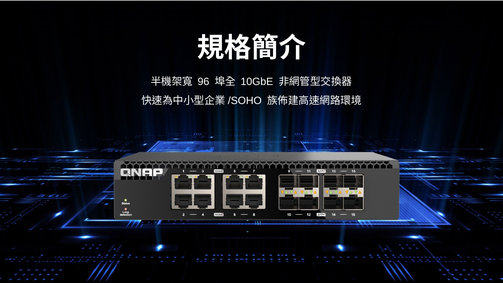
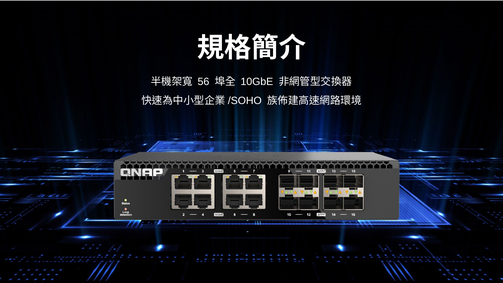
96: 96 -> 56 (203, 82)
